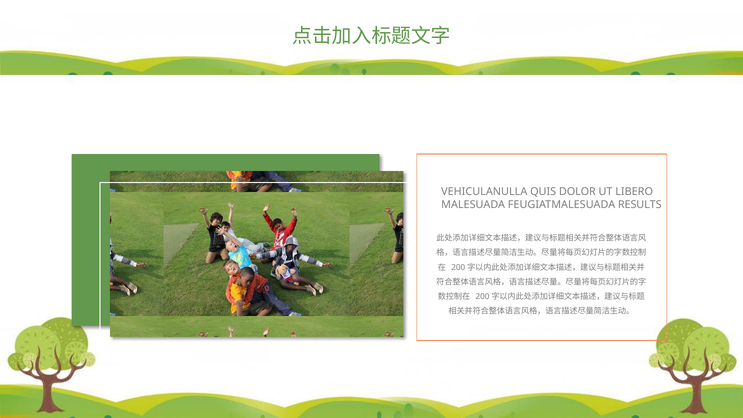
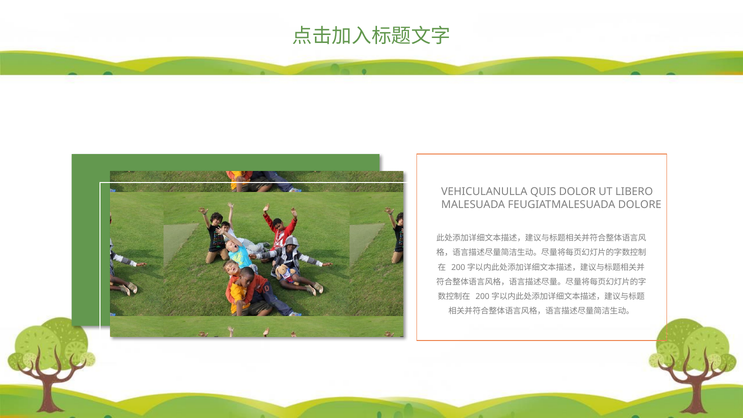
RESULTS: RESULTS -> DOLORE (640, 205)
